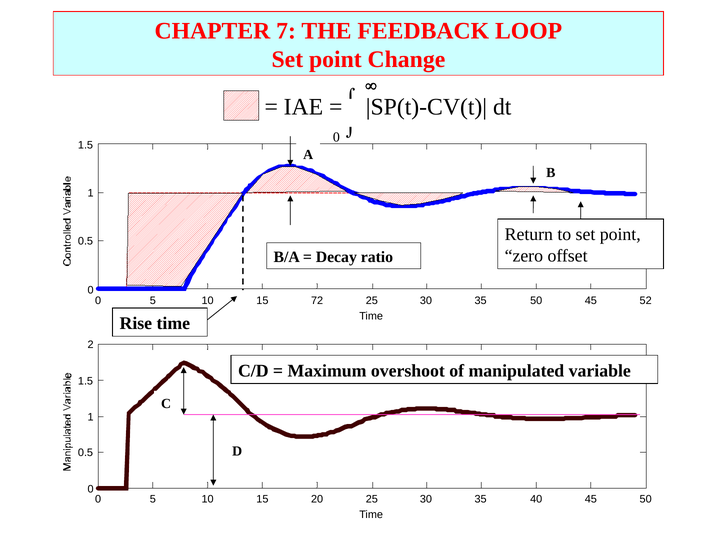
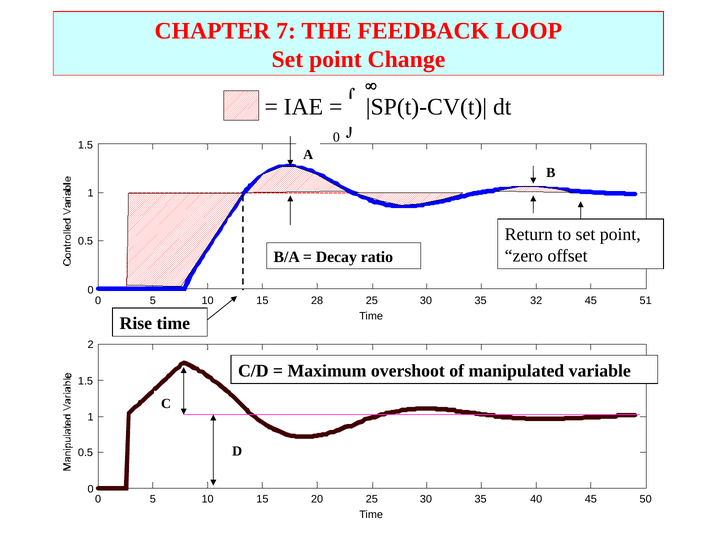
72: 72 -> 28 (317, 301)
35 50: 50 -> 32 (536, 301)
52: 52 -> 51 (646, 301)
